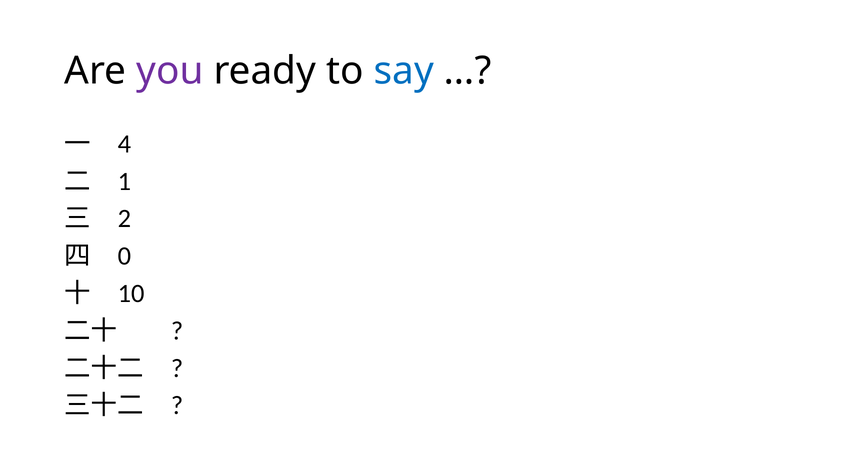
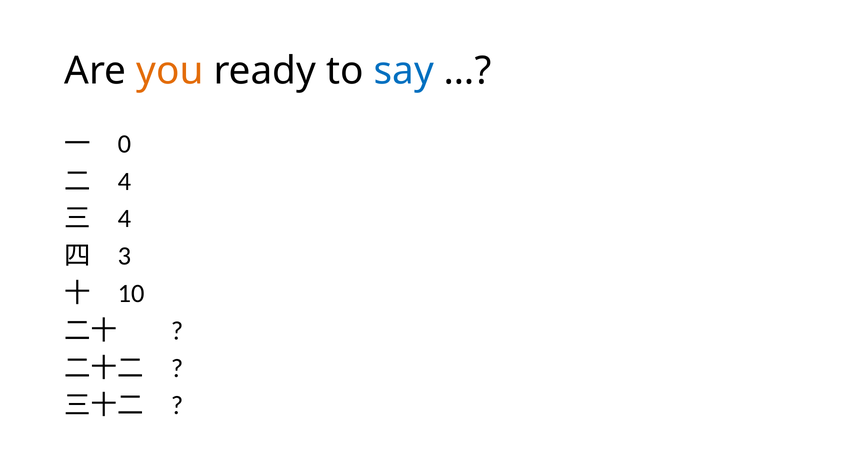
you colour: purple -> orange (170, 71)
4: 4 -> 0 (124, 144)
1: 1 -> 4 (124, 181)
2: 2 -> 4 (124, 219)
0: 0 -> 3 (124, 256)
